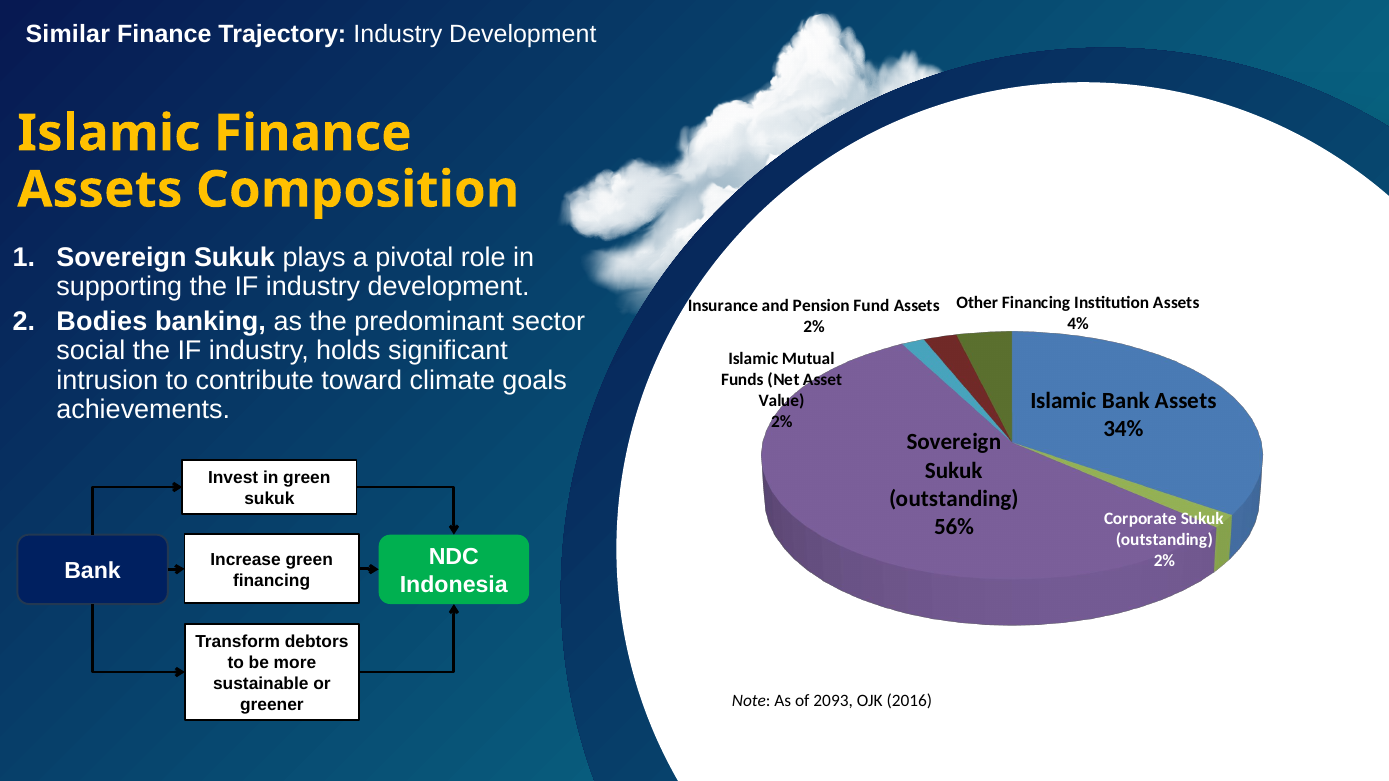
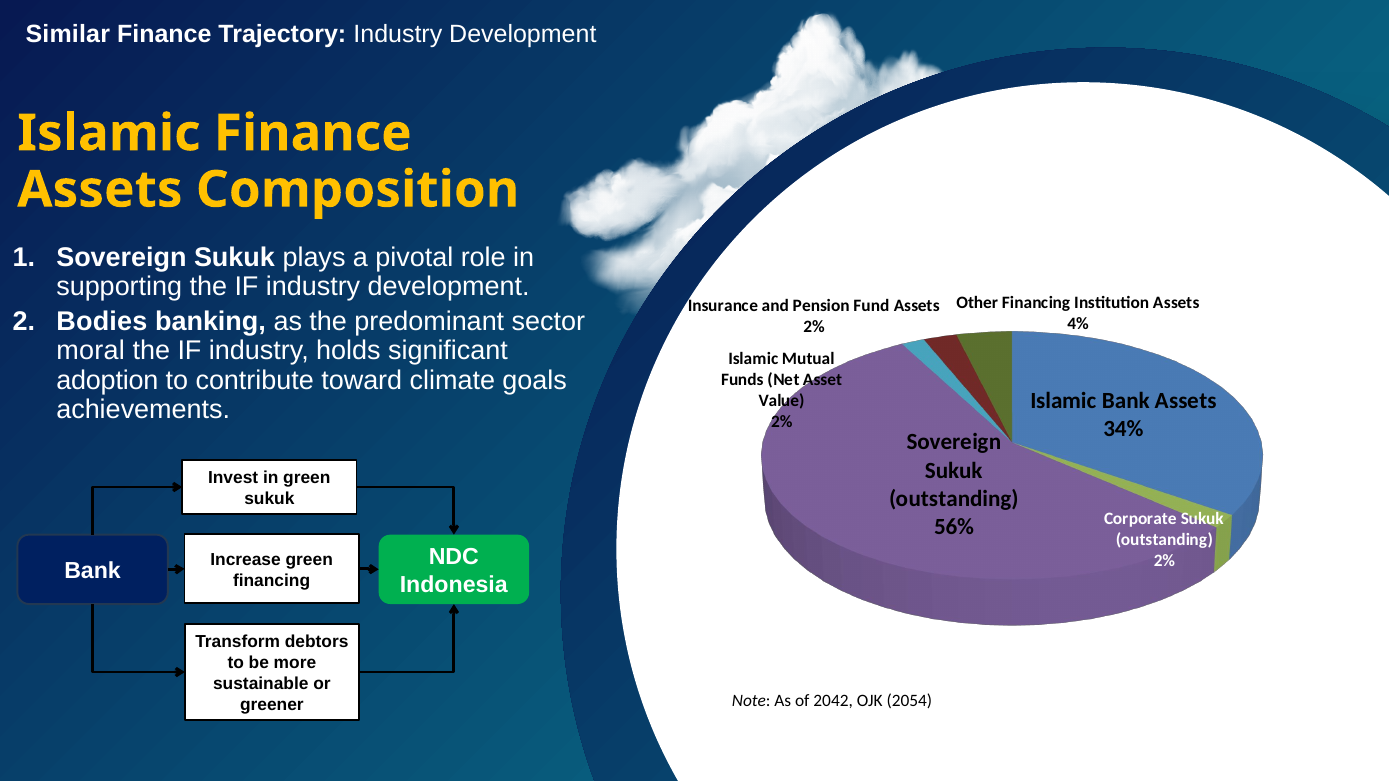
social: social -> moral (91, 351)
intrusion: intrusion -> adoption (107, 380)
2093: 2093 -> 2042 (833, 701)
2016: 2016 -> 2054 (909, 701)
